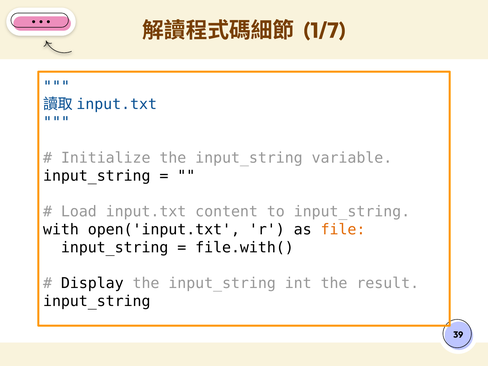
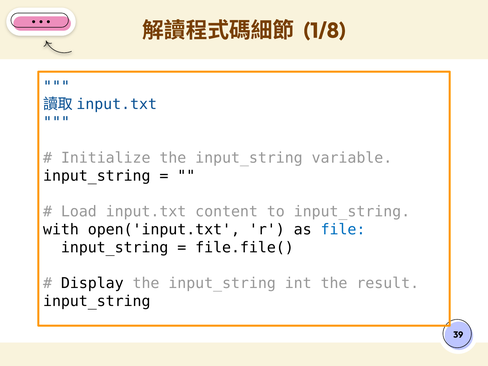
1/7: 1/7 -> 1/8 (325, 31)
file colour: orange -> blue (343, 230)
file.with(: file.with( -> file.file( (244, 247)
